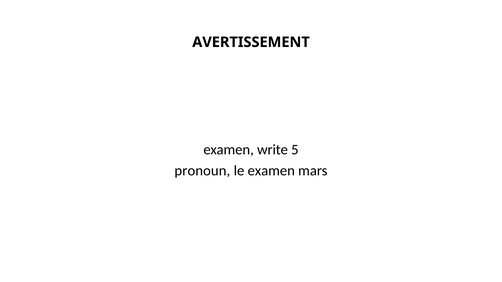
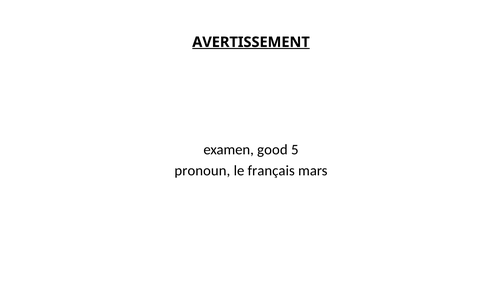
AVERTISSEMENT underline: none -> present (251, 42)
write: write -> good (272, 150)
le examen: examen -> français (271, 171)
